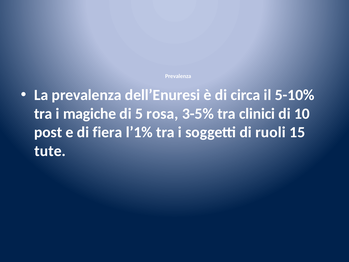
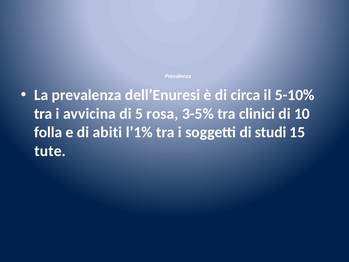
magiche: magiche -> avvicina (89, 114)
post: post -> folla (48, 132)
fiera: fiera -> abiti (107, 132)
ruoli: ruoli -> studi (271, 132)
